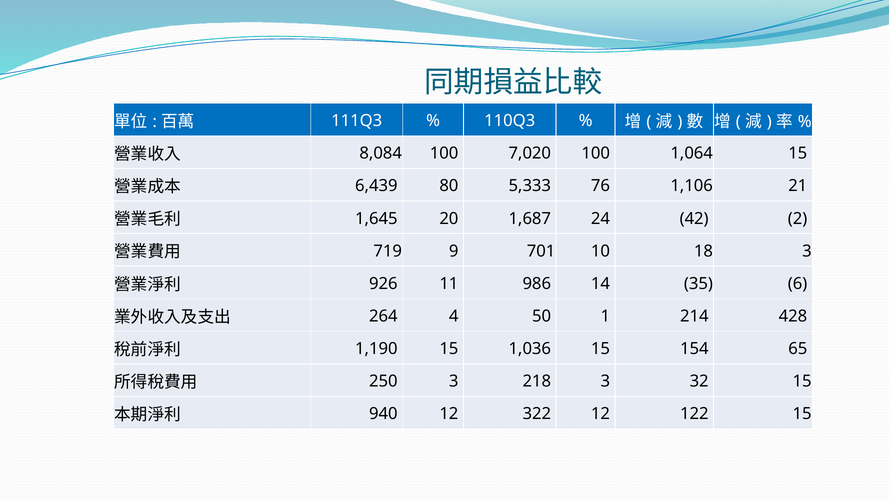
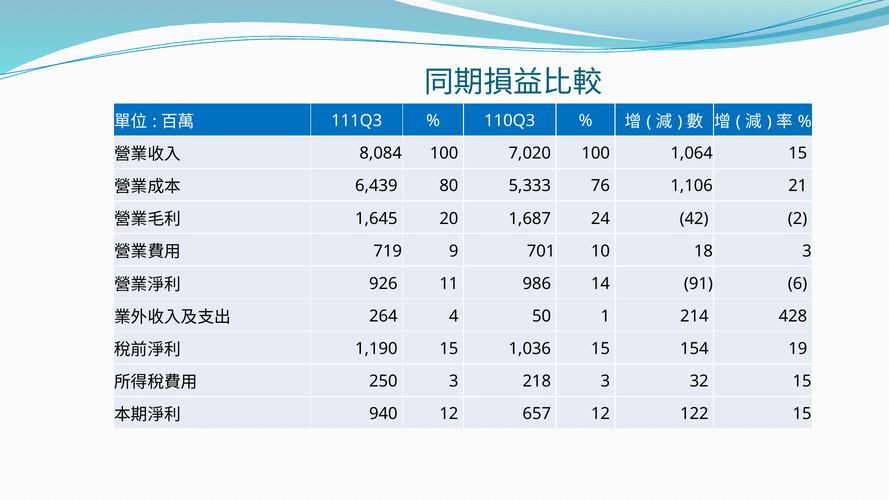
35: 35 -> 91 (698, 284)
65: 65 -> 19 (798, 349)
322: 322 -> 657 (537, 414)
